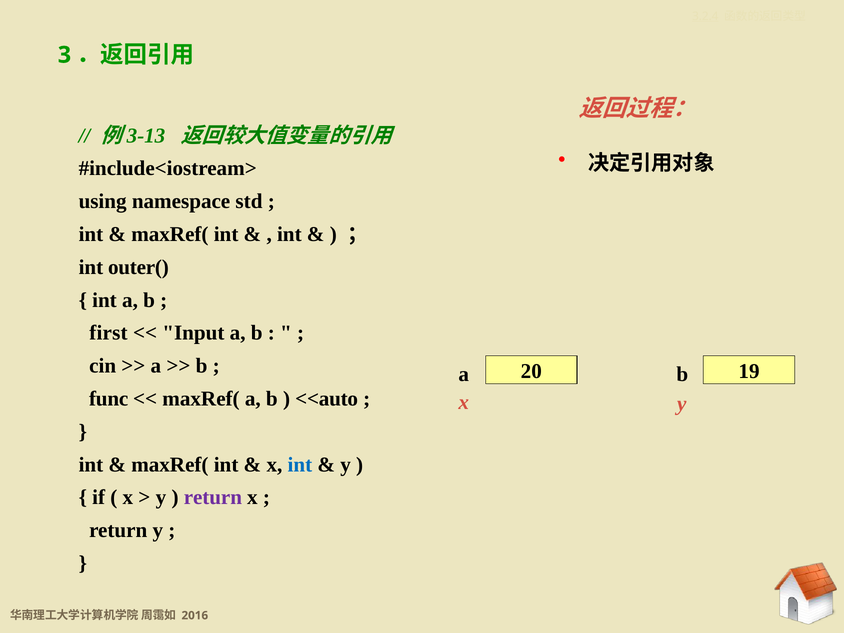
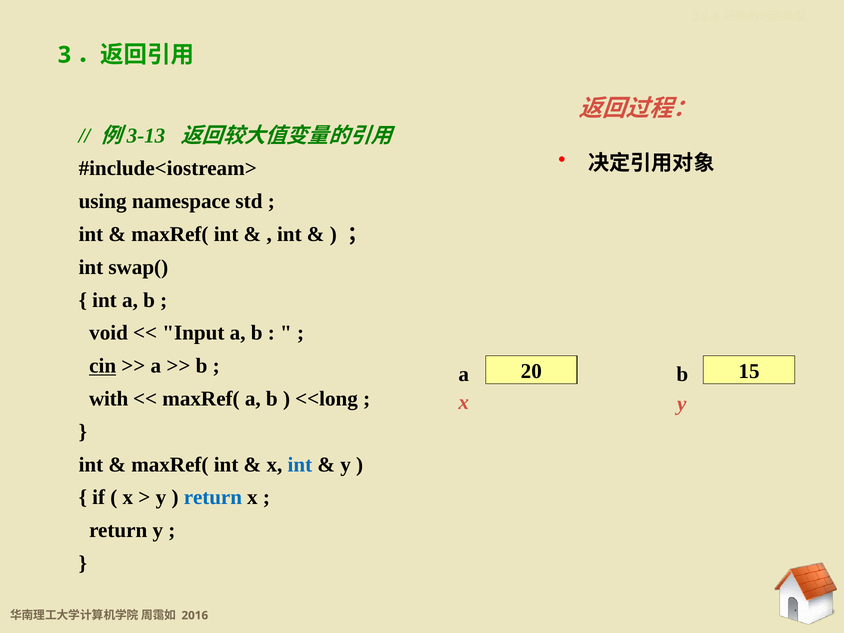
outer(: outer( -> swap( (138, 267)
first: first -> void (109, 333)
cin underline: none -> present (103, 366)
19: 19 -> 15 (749, 371)
func: func -> with (109, 399)
<<auto: <<auto -> <<long (327, 399)
return colour: purple -> blue (213, 497)
